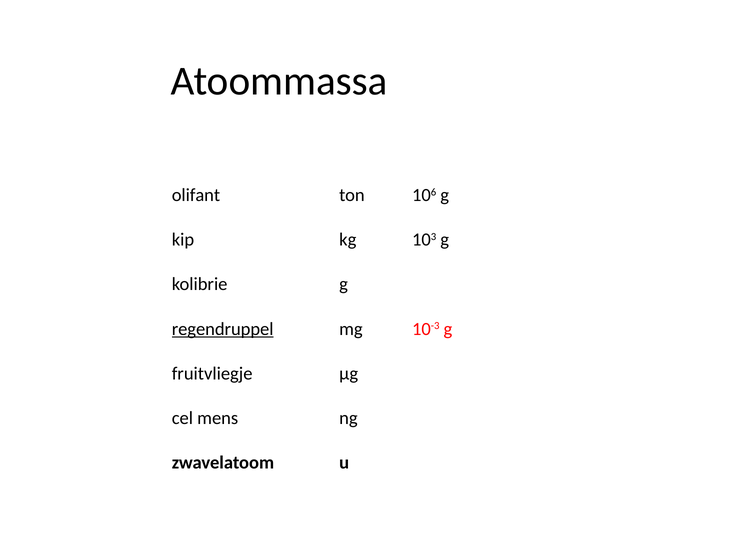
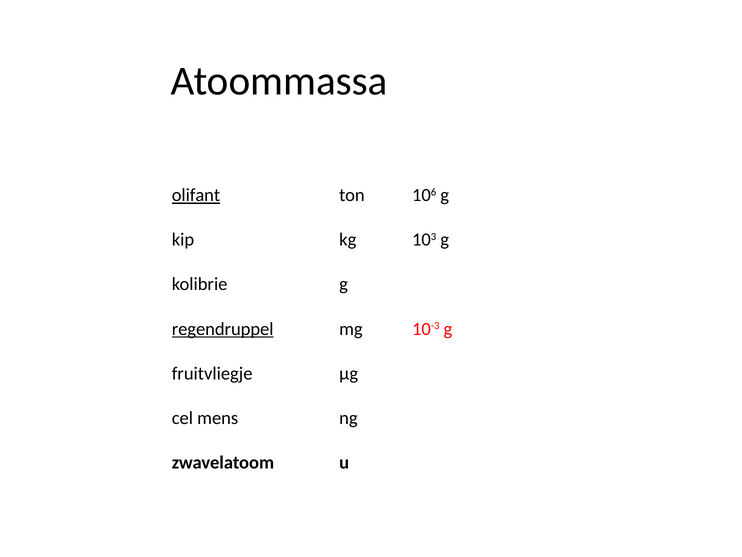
olifant underline: none -> present (196, 195)
